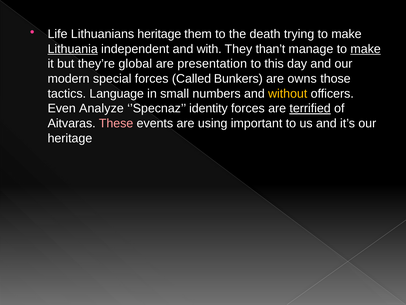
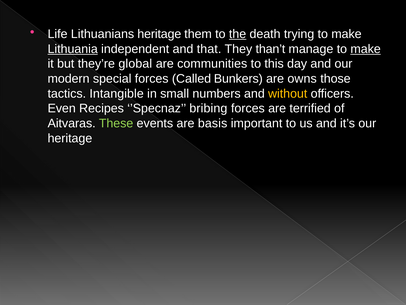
the underline: none -> present (238, 34)
with: with -> that (209, 49)
presentation: presentation -> communities (212, 64)
Language: Language -> Intangible (117, 93)
Analyze: Analyze -> Recipes (102, 108)
identity: identity -> bribing (208, 108)
terrified underline: present -> none (310, 108)
These colour: pink -> light green (116, 123)
using: using -> basis (213, 123)
